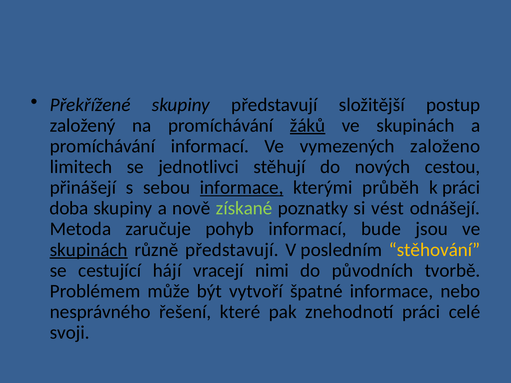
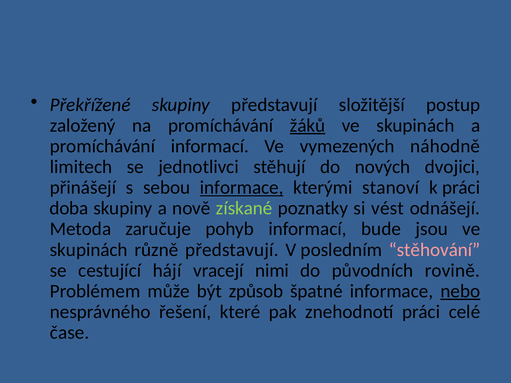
založeno: založeno -> náhodně (445, 146)
cestou: cestou -> dvojici (452, 167)
průběh: průběh -> stanoví (391, 188)
skupinách underline: present -> none (89, 250)
stěhování colour: yellow -> pink (435, 250)
tvorbě: tvorbě -> rovině (452, 271)
vytvoří: vytvoří -> způsob (256, 291)
nebo underline: none -> present (460, 291)
svoji: svoji -> čase (70, 333)
